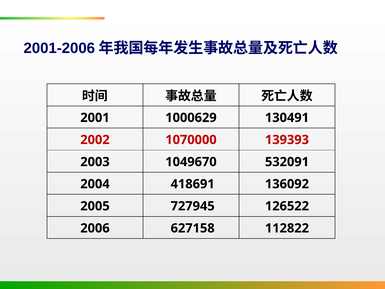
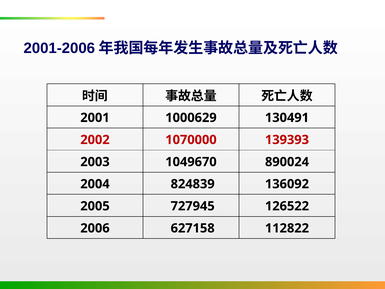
532091: 532091 -> 890024 (287, 162)
418691: 418691 -> 824839 (193, 184)
